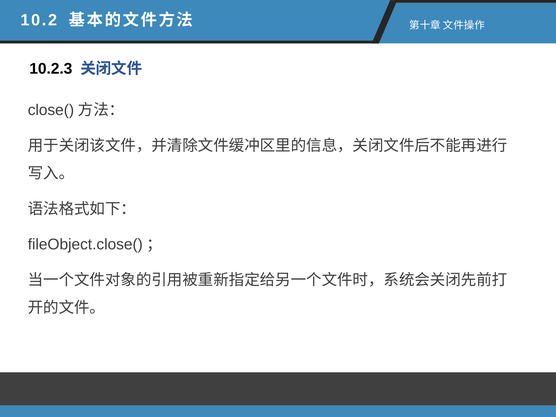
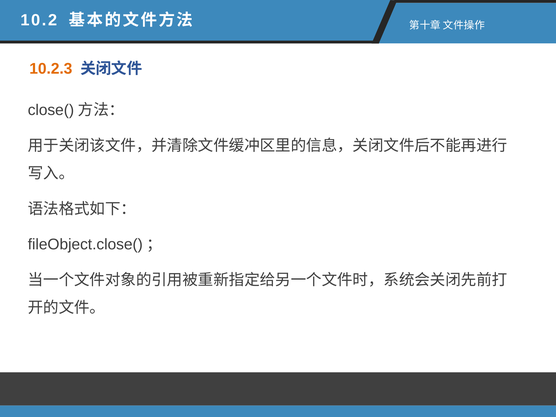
10.2.3 colour: black -> orange (51, 69)
